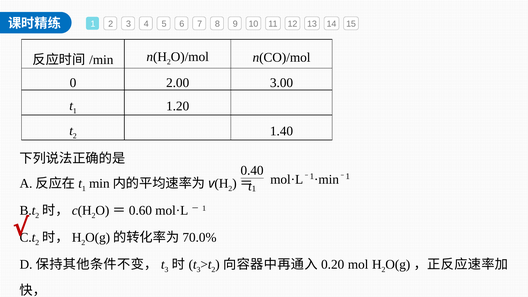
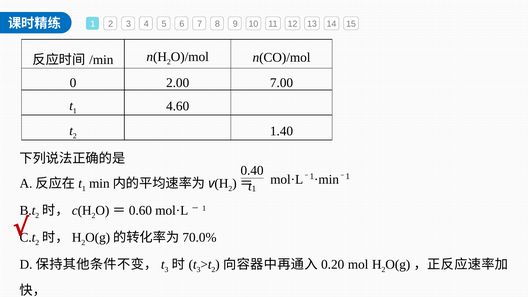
3.00: 3.00 -> 7.00 (282, 83)
1.20: 1.20 -> 4.60 (178, 106)
